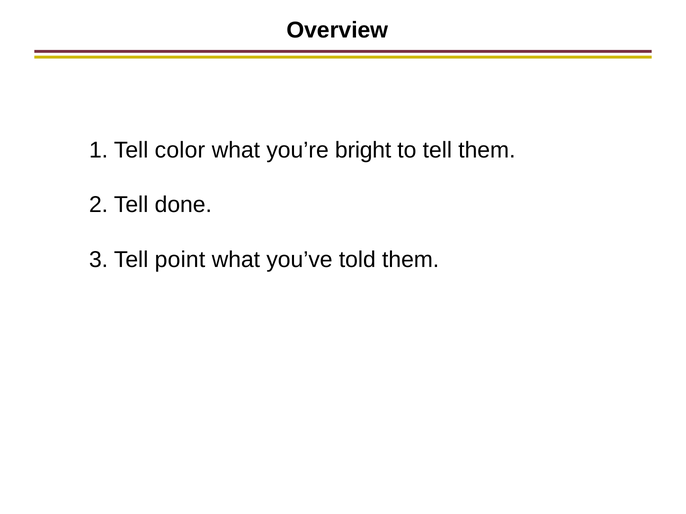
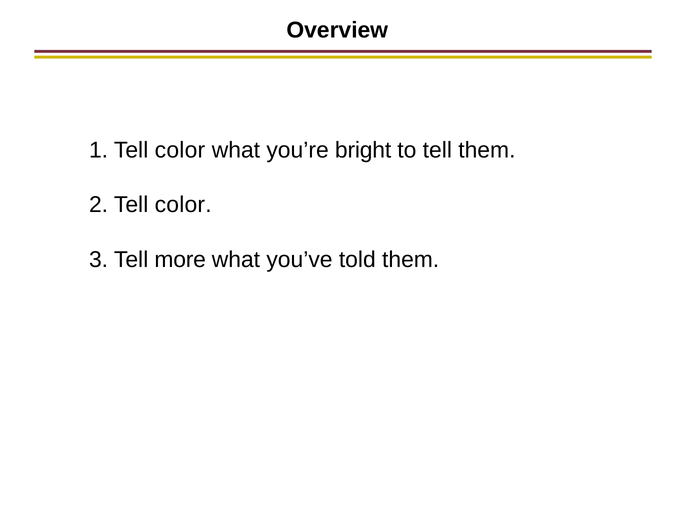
2 Tell done: done -> color (183, 205)
point: point -> more (180, 260)
